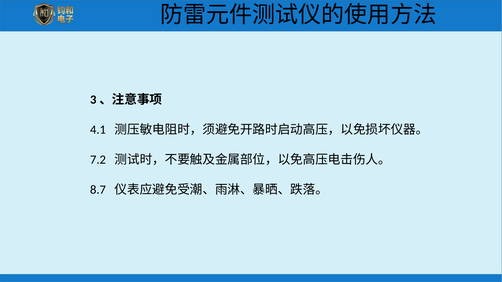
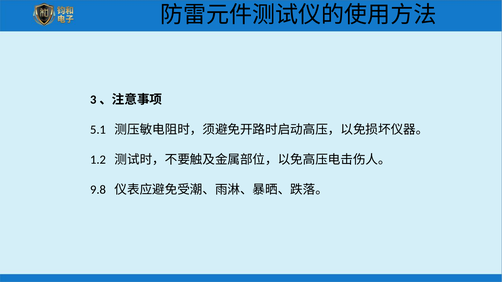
4.1: 4.1 -> 5.1 (98, 130)
7.2: 7.2 -> 1.2 (98, 160)
8.7: 8.7 -> 9.8 (98, 190)
